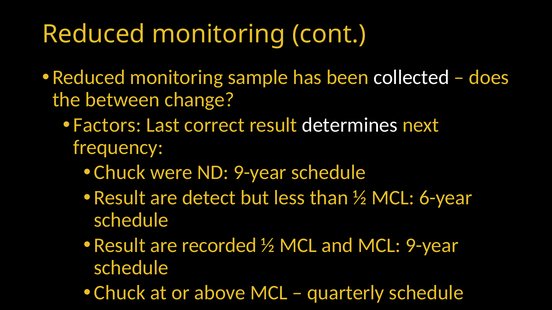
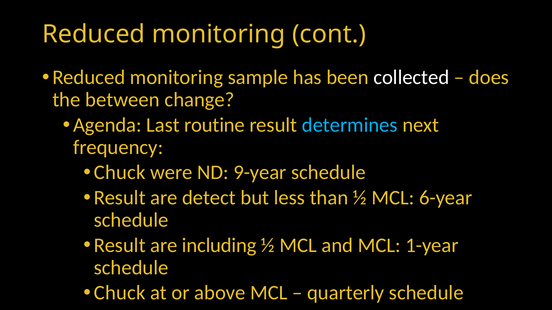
Factors: Factors -> Agenda (107, 125)
correct: correct -> routine (215, 125)
determines colour: white -> light blue (350, 125)
recorded: recorded -> including (219, 246)
MCL 9-year: 9-year -> 1-year (432, 246)
